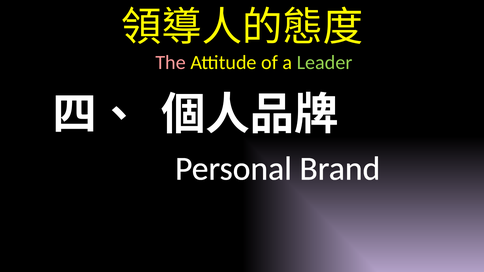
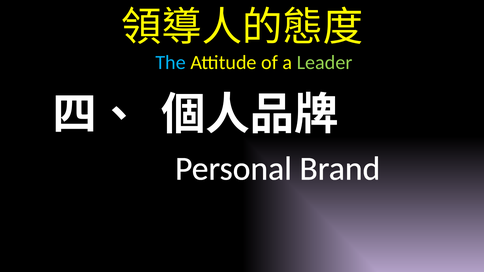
The colour: pink -> light blue (171, 62)
